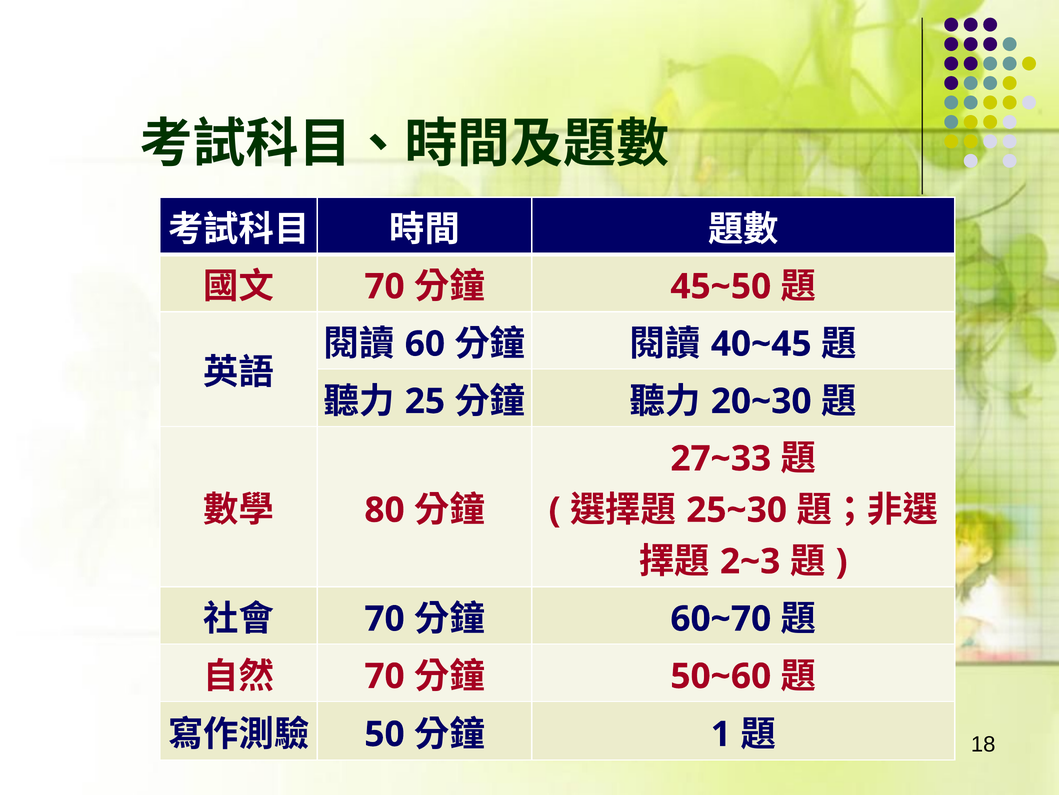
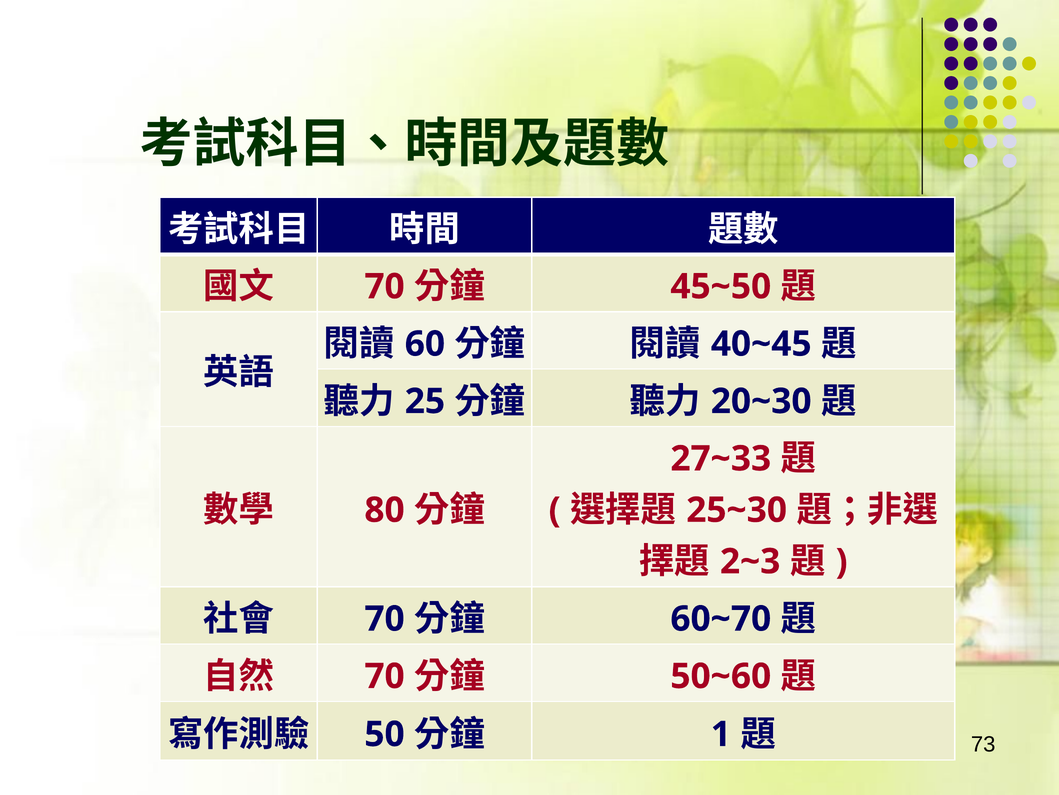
18: 18 -> 73 (983, 744)
